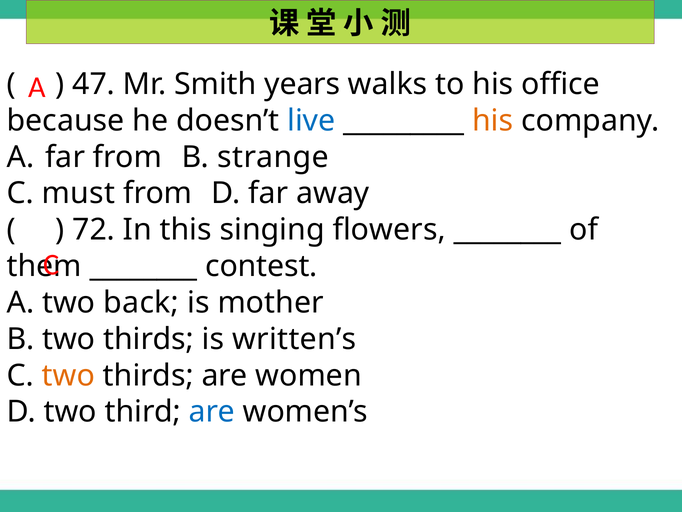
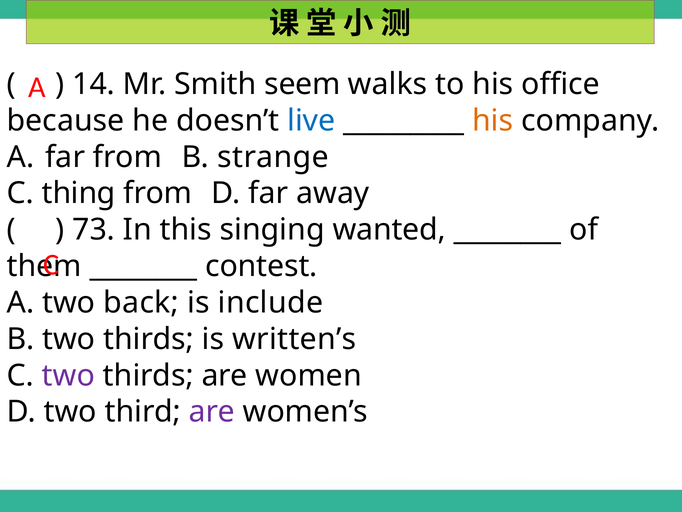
47: 47 -> 14 (94, 84)
years: years -> seem (302, 84)
must: must -> thing (79, 193)
72: 72 -> 73 (94, 230)
flowers: flowers -> wanted (389, 230)
mother: mother -> include (271, 302)
two colour: orange -> purple (68, 375)
are colour: blue -> purple (212, 412)
